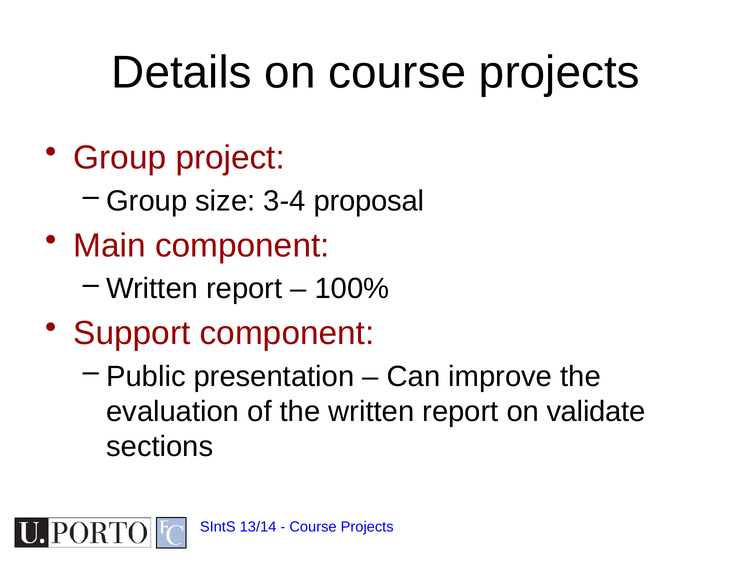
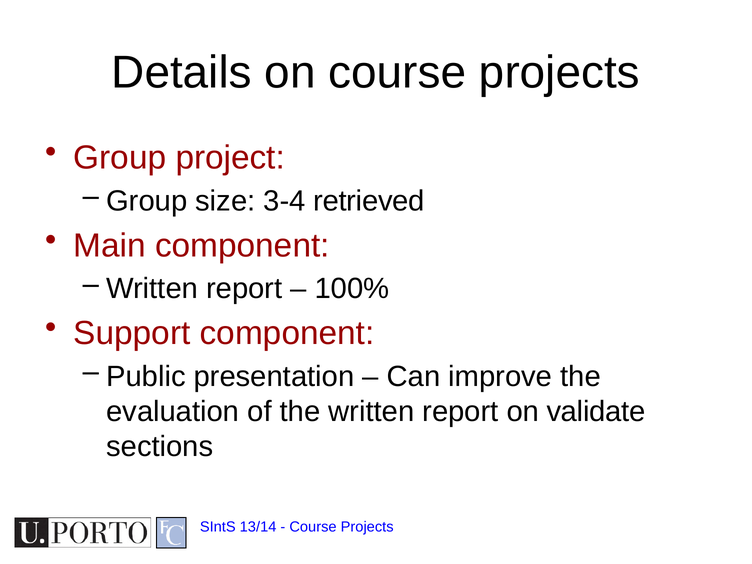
proposal: proposal -> retrieved (369, 201)
